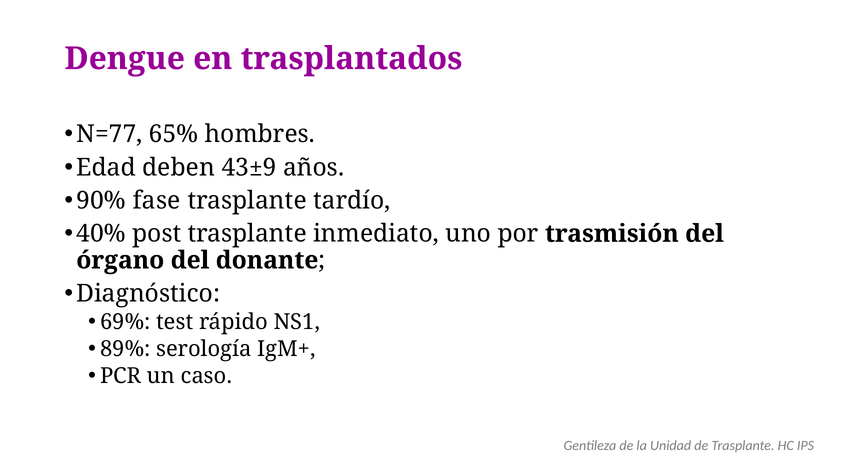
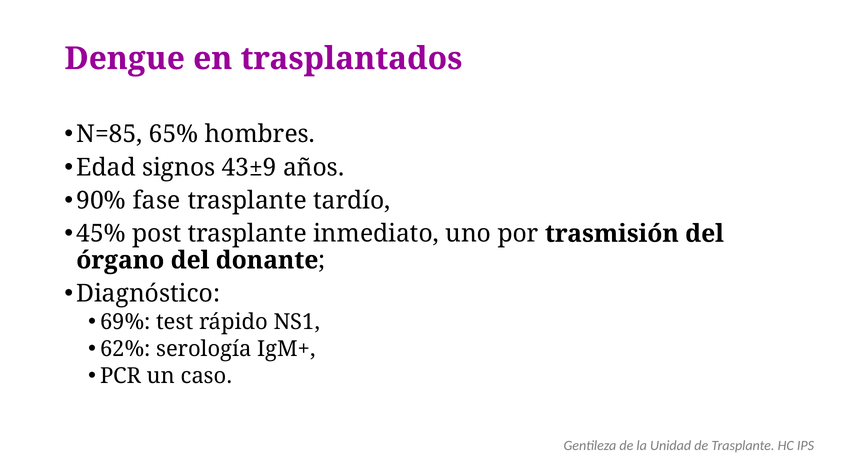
N=77: N=77 -> N=85 (109, 134)
deben: deben -> signos (179, 167)
40%: 40% -> 45% (101, 234)
89%: 89% -> 62% (125, 349)
